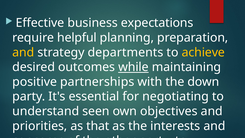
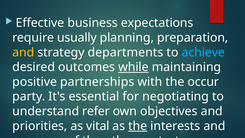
helpful: helpful -> usually (77, 38)
achieve colour: yellow -> light blue (203, 52)
down: down -> occur (203, 82)
seen: seen -> refer (96, 111)
that: that -> vital (98, 126)
the underline: none -> present (138, 126)
